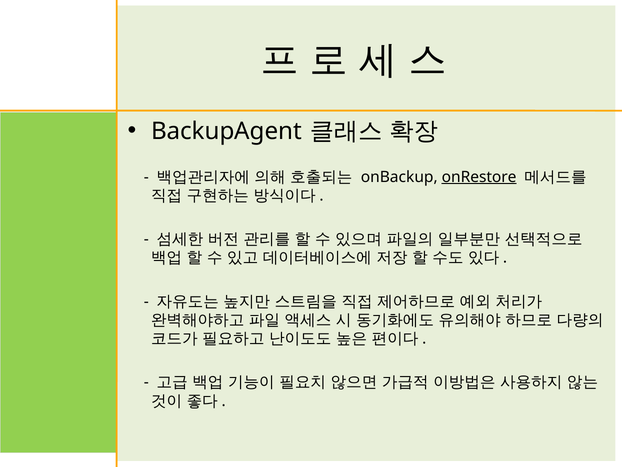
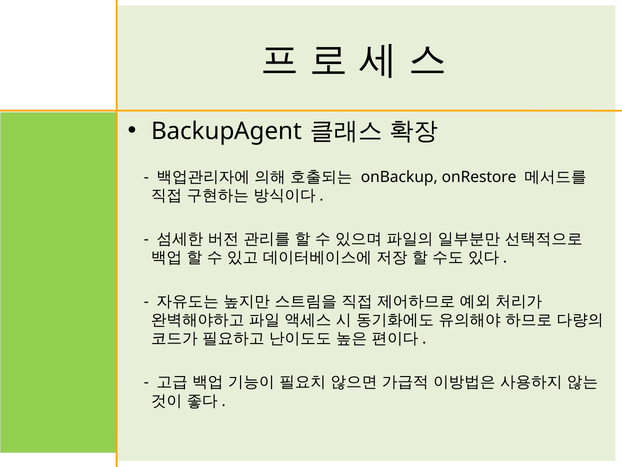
onRestore underline: present -> none (479, 177)
